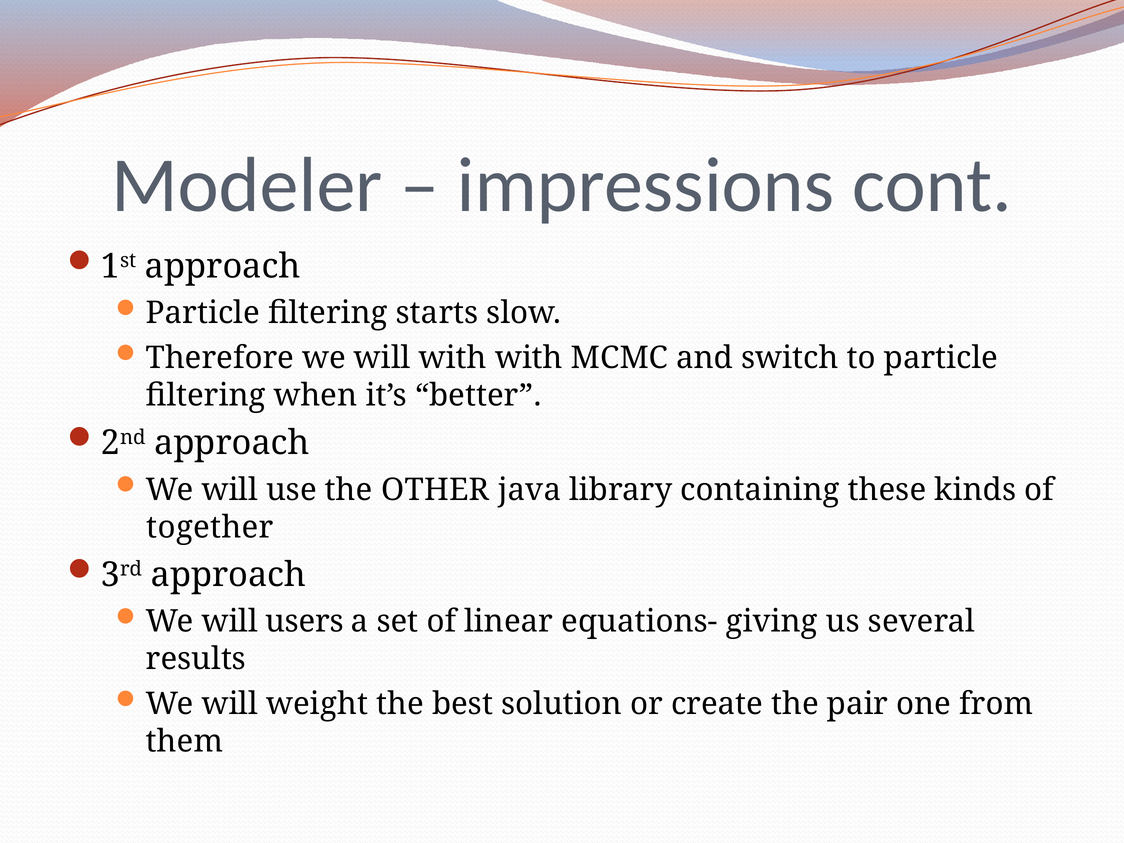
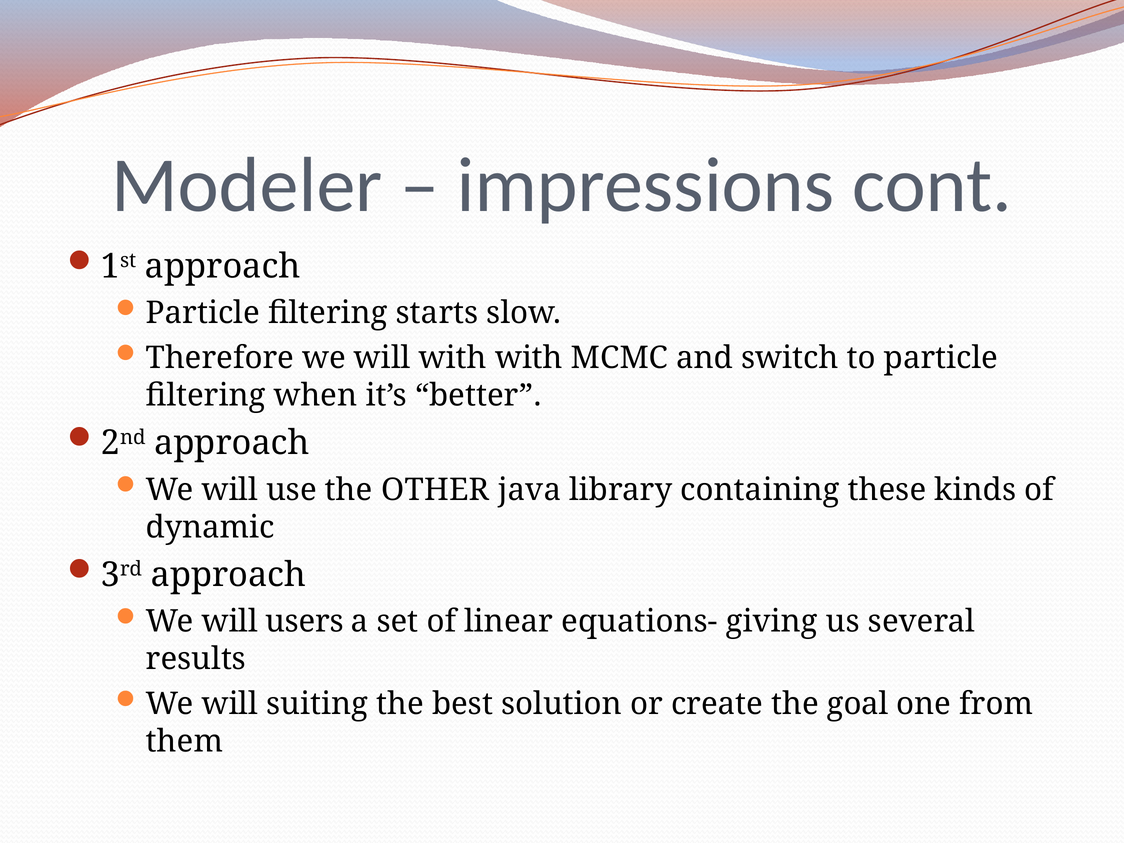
together: together -> dynamic (210, 527)
weight: weight -> suiting (317, 704)
pair: pair -> goal (858, 704)
